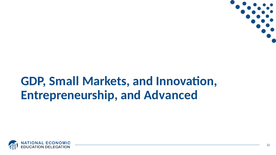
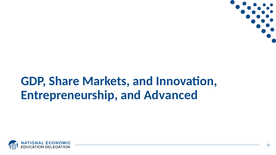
Small: Small -> Share (64, 81)
